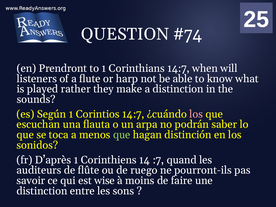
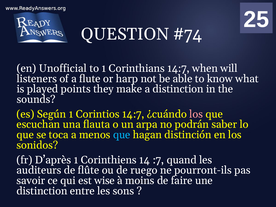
Prendront: Prendront -> Unofficial (63, 68)
rather: rather -> points (76, 89)
que colour: light green -> light blue (122, 135)
